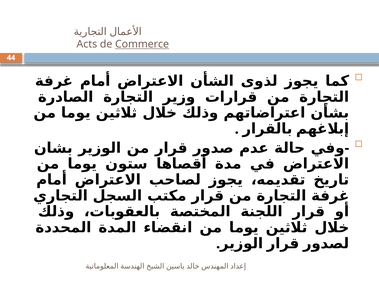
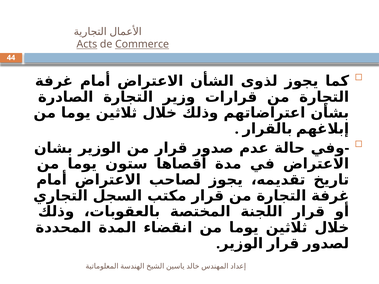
Acts underline: none -> present (87, 44)
